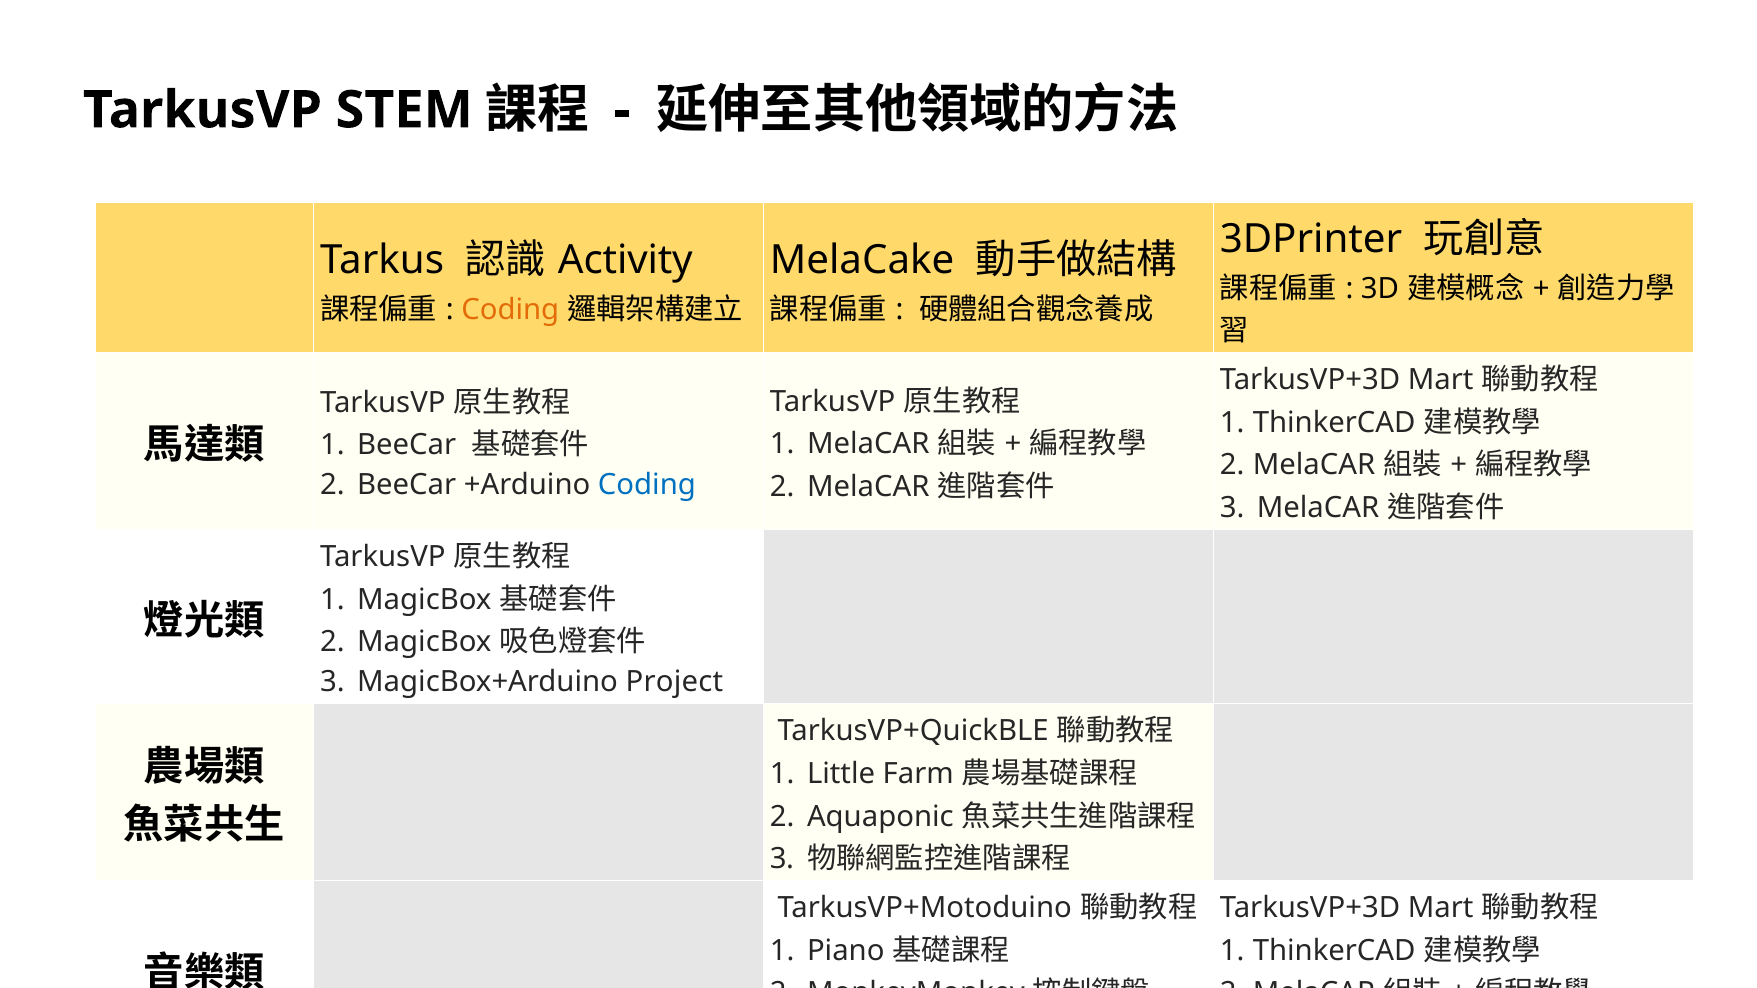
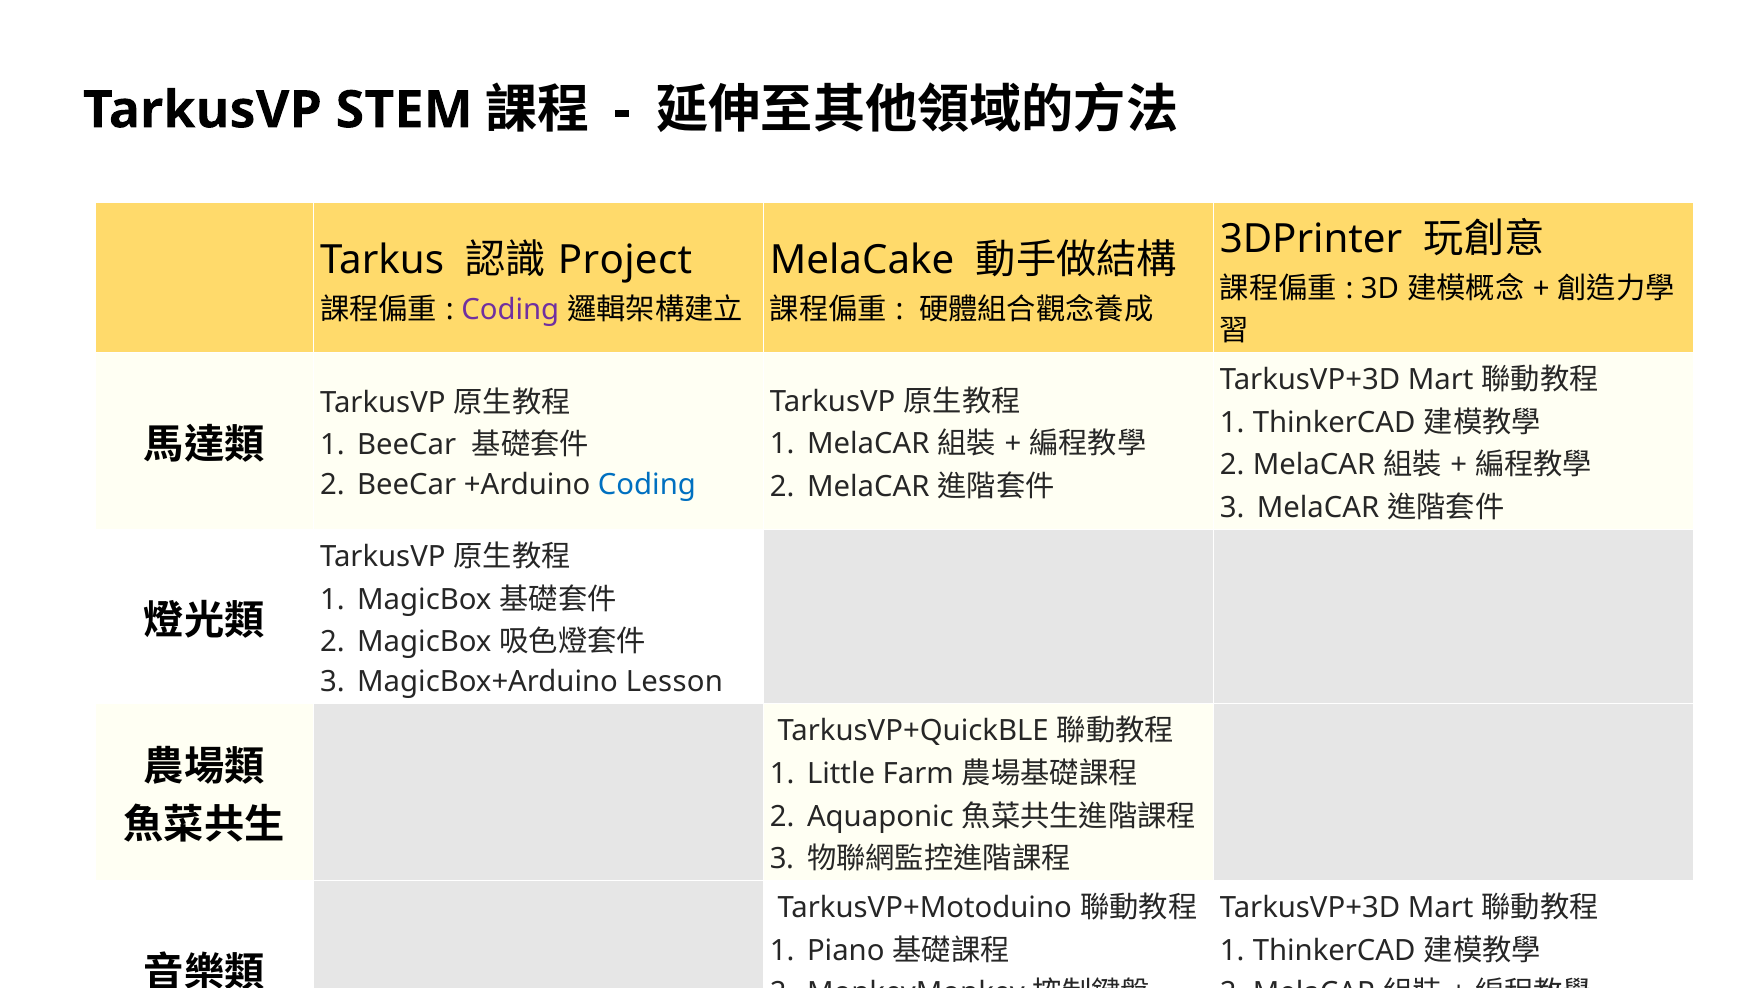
Activity: Activity -> Project (625, 260)
Coding colour: orange -> purple (510, 310)
Project: Project -> Lesson (674, 682)
